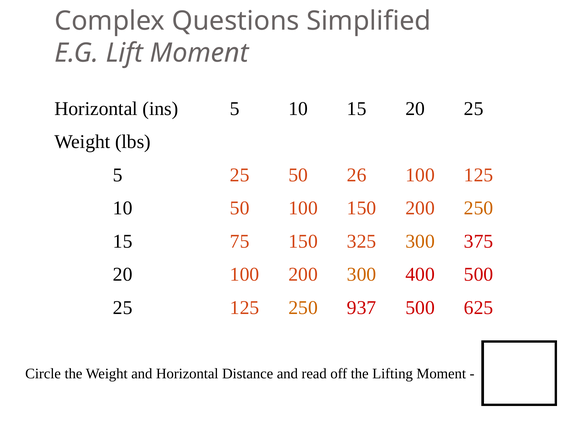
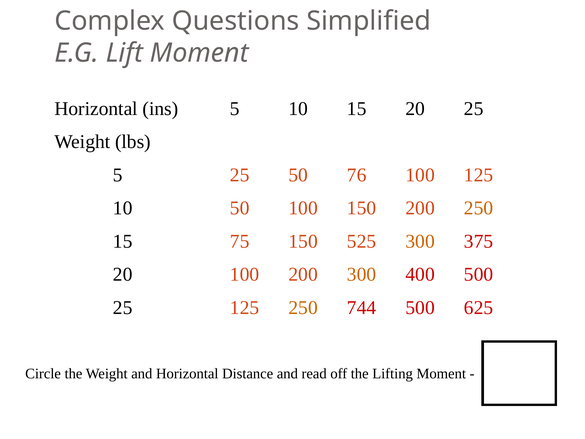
26: 26 -> 76 (357, 175)
325: 325 -> 525 (362, 241)
937: 937 -> 744 (362, 307)
